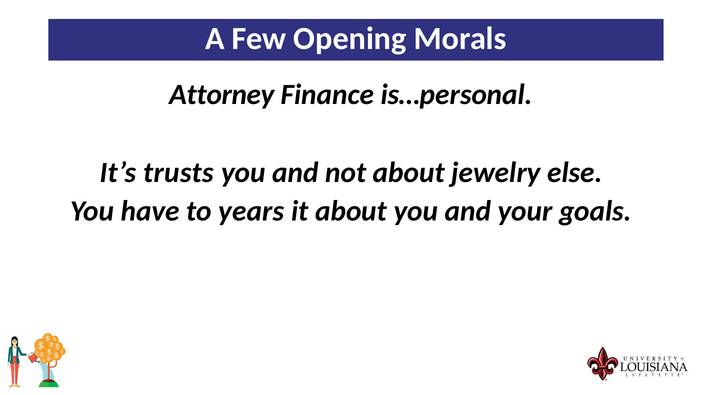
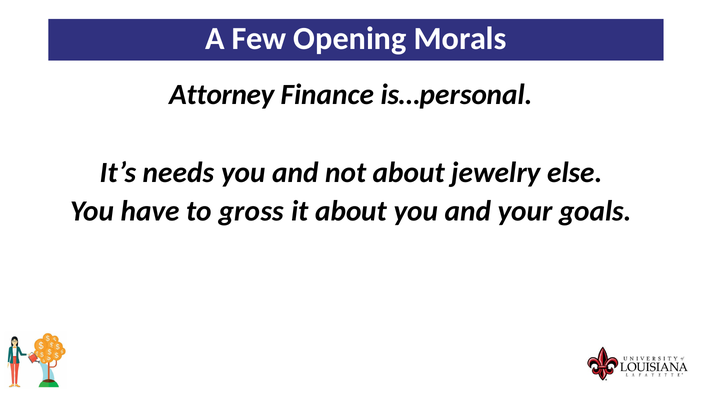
trusts: trusts -> needs (179, 173)
years: years -> gross (251, 212)
